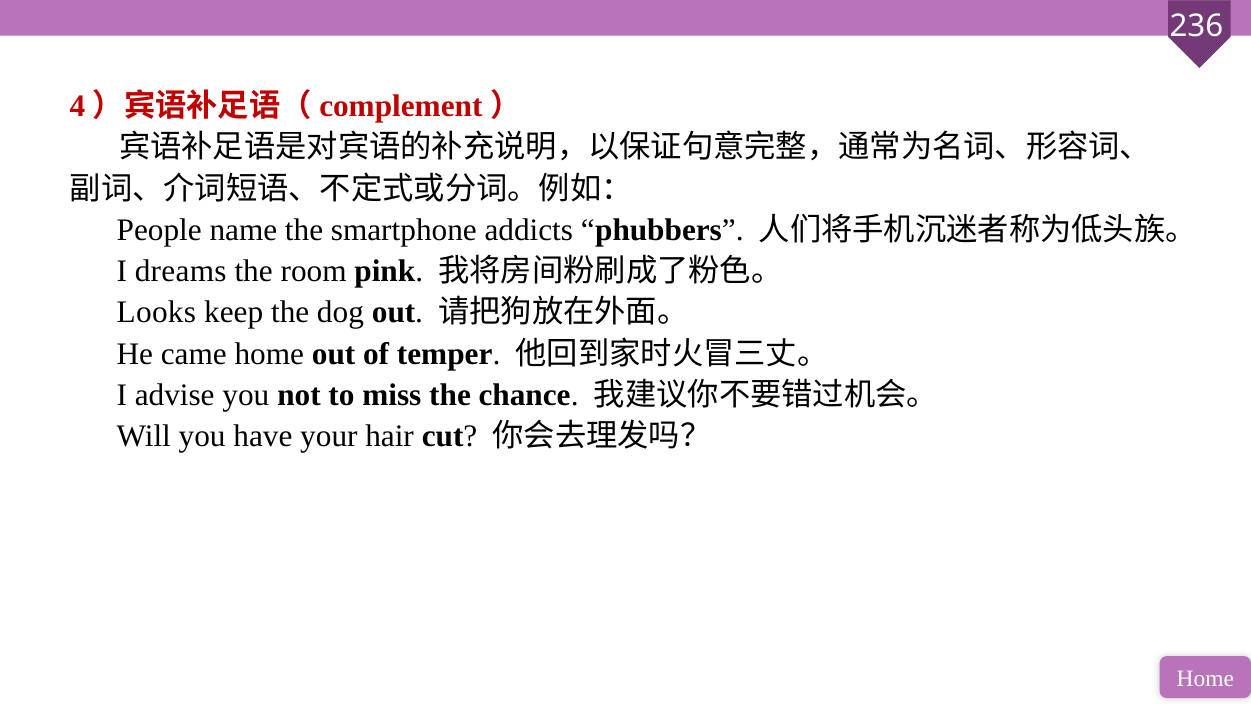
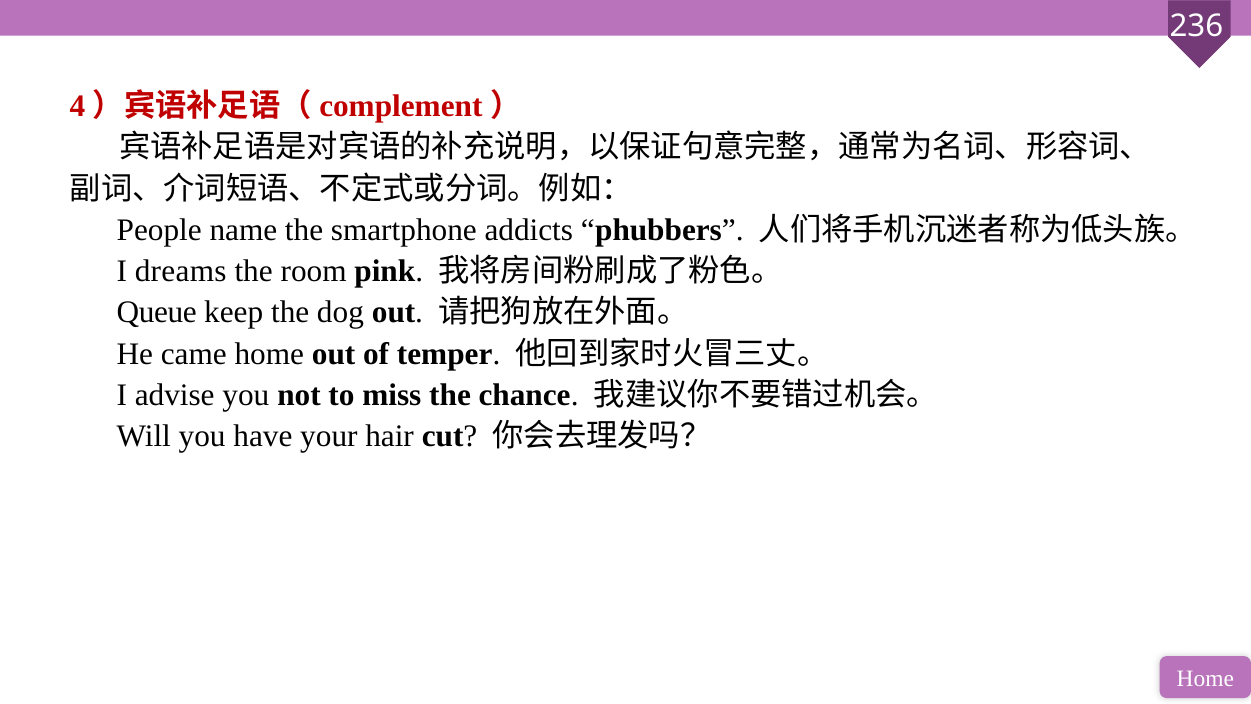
Looks: Looks -> Queue (157, 313)
